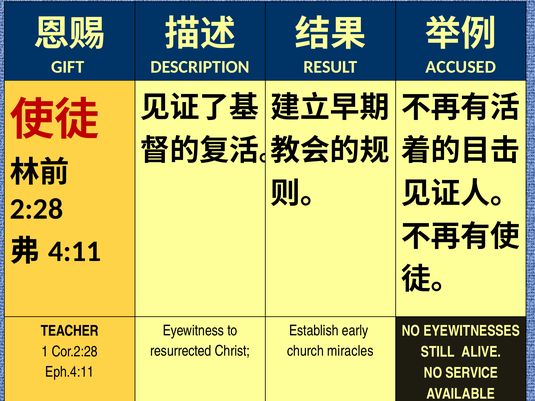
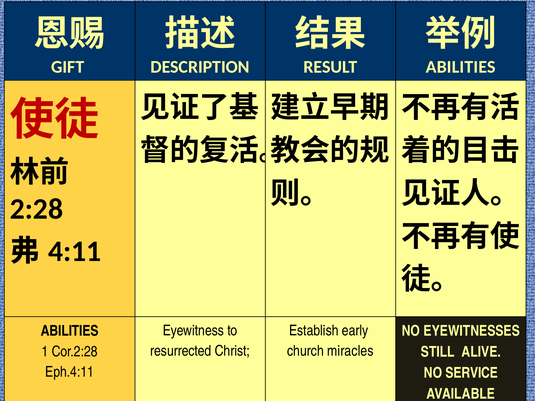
ACCUSED: ACCUSED -> ABILITIES (461, 67)
TEACHER: TEACHER -> ABILITIES (70, 331)
